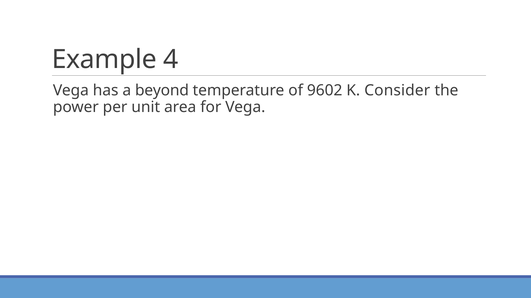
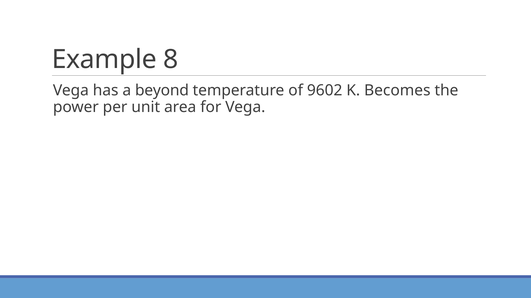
4: 4 -> 8 (171, 59)
Consider: Consider -> Becomes (397, 91)
